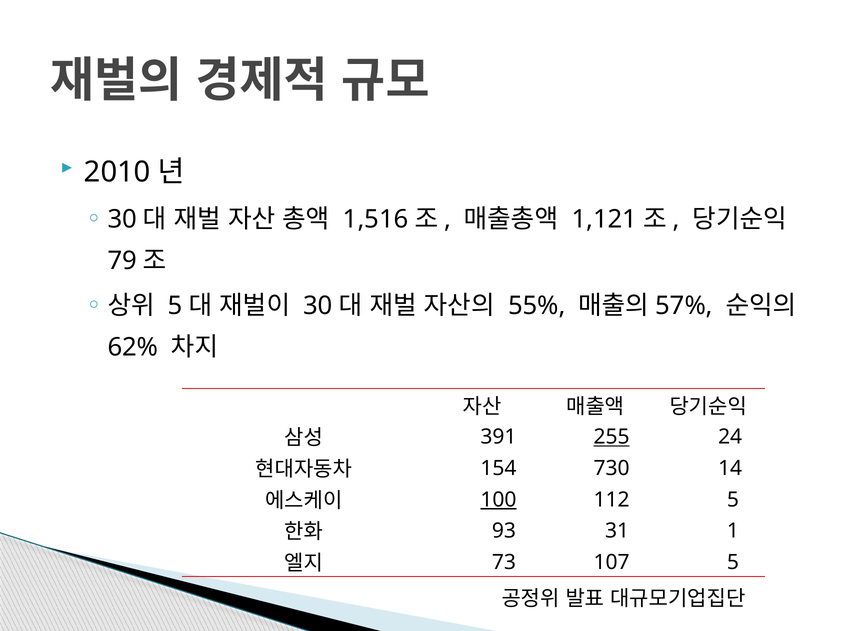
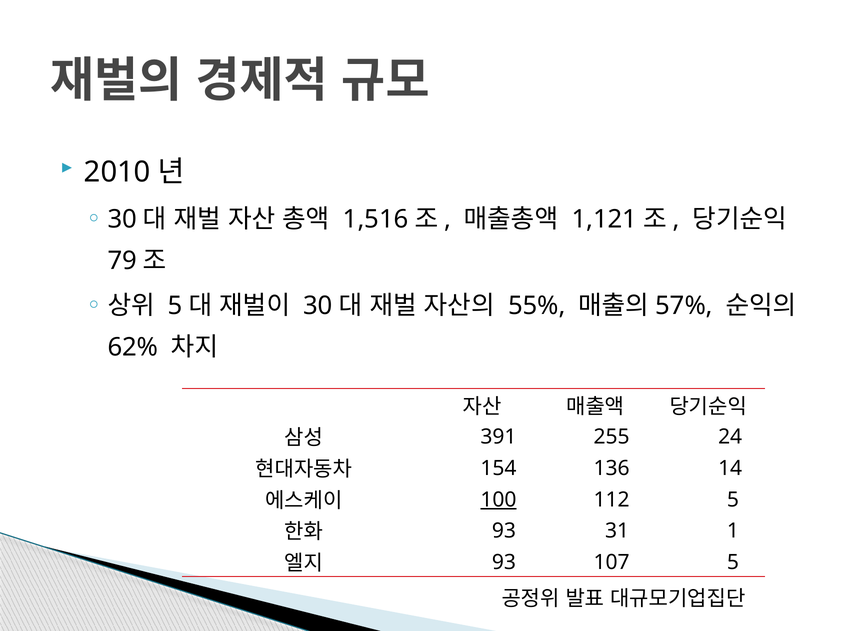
255 underline: present -> none (612, 437)
730: 730 -> 136 (612, 468)
73: 73 -> 93 (504, 562)
